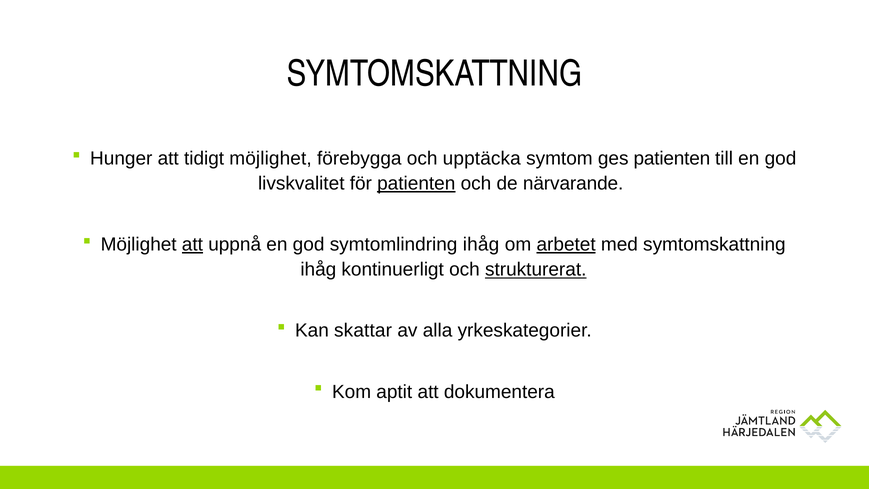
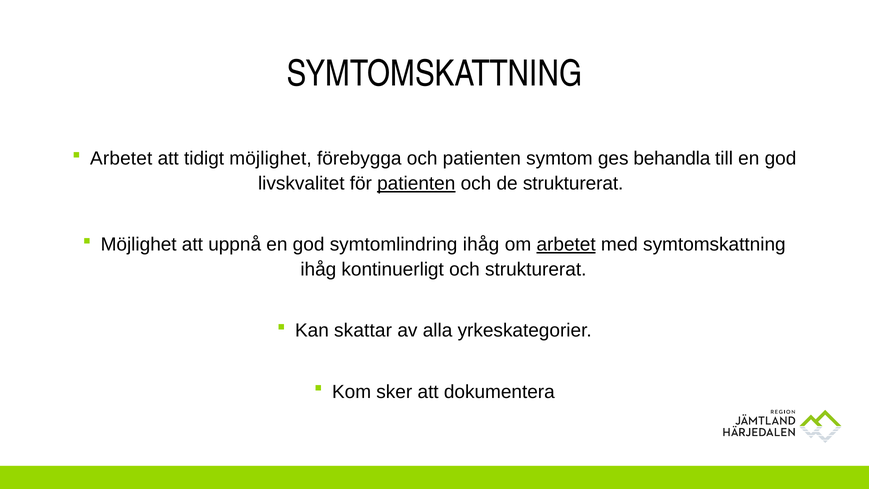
Hunger: Hunger -> Arbetet (121, 158)
och upptäcka: upptäcka -> patienten (482, 158)
ges patienten: patienten -> behandla (672, 158)
de närvarande: närvarande -> strukturerat (573, 183)
att underline: present -> none (192, 244)
strukturerat underline: present -> none (536, 270)
aptit: aptit -> sker (394, 392)
